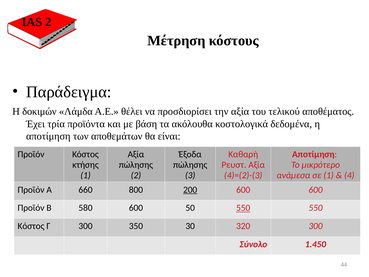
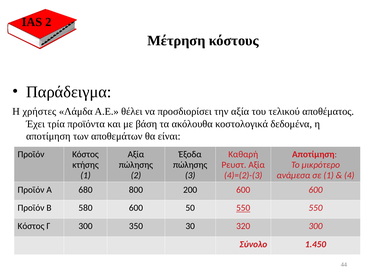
δοκιμών: δοκιμών -> χρήστες (39, 111)
660: 660 -> 680 (85, 190)
200 underline: present -> none (190, 190)
